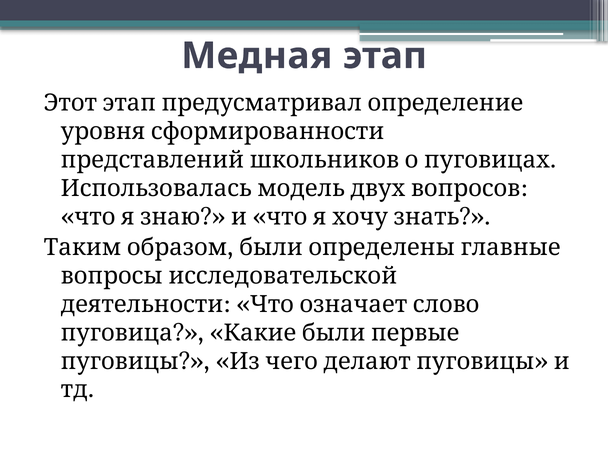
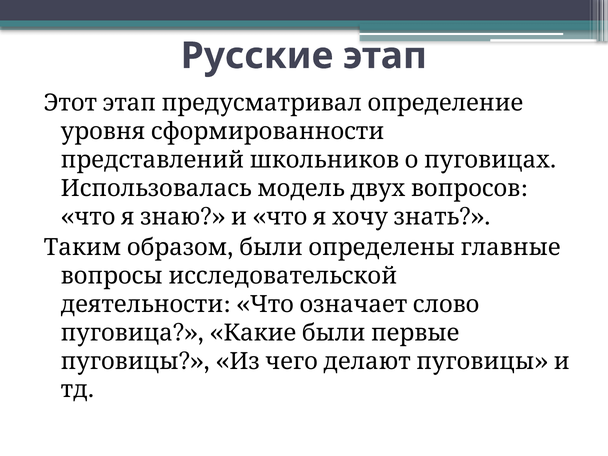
Медная: Медная -> Русские (257, 56)
